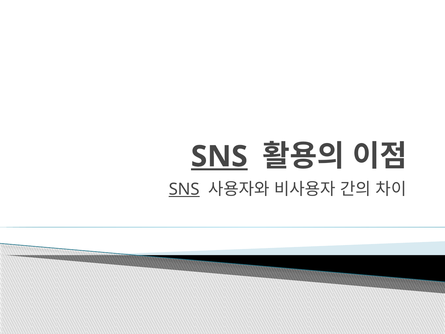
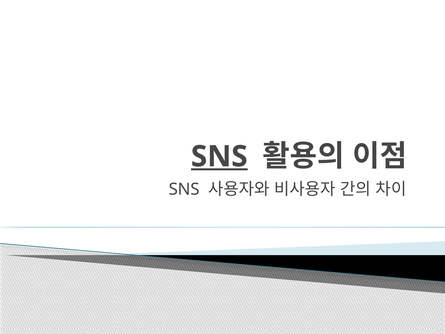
SNS underline: present -> none (184, 189)
